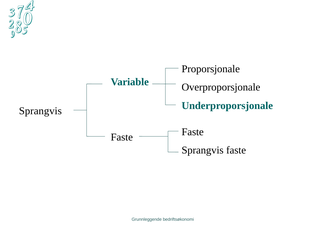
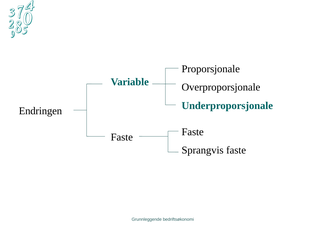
Sprangvis: Sprangvis -> Endringen (40, 111)
